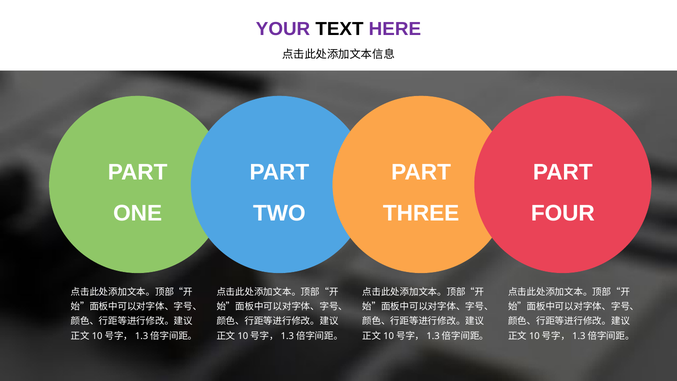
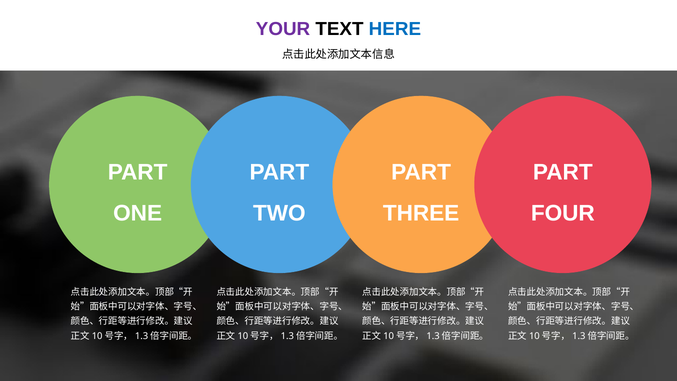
HERE colour: purple -> blue (395, 29)
